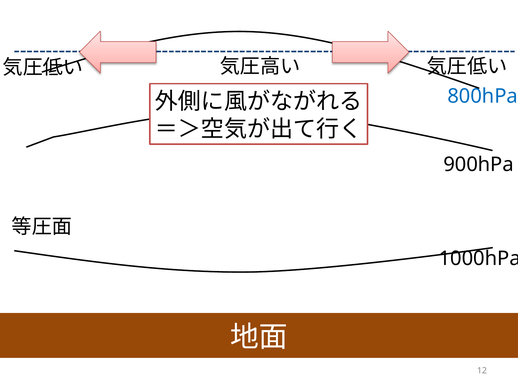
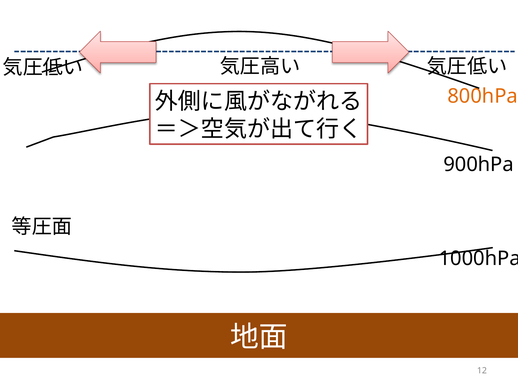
800hPa colour: blue -> orange (483, 96)
